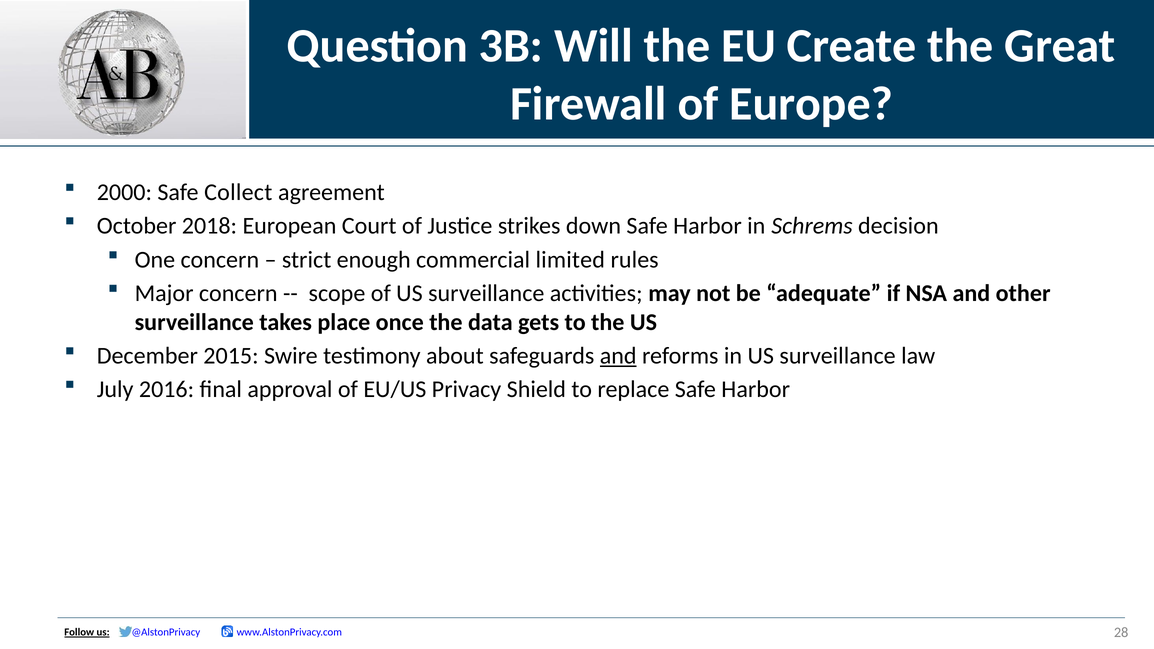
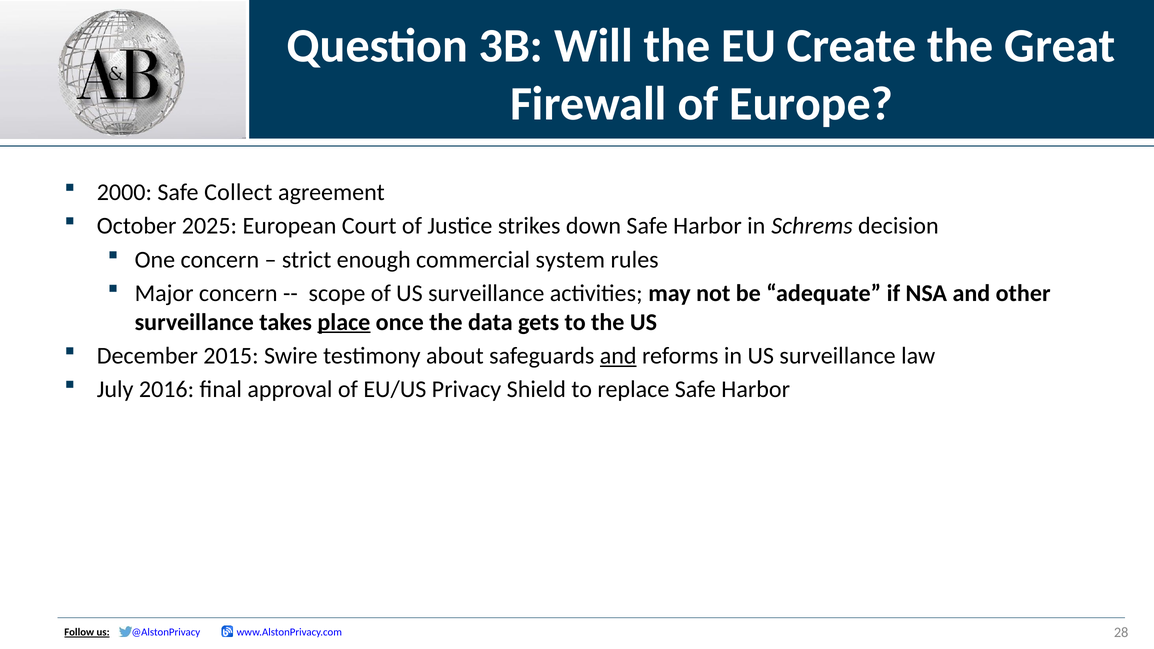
2018: 2018 -> 2025 (209, 226)
limited: limited -> system (570, 260)
place underline: none -> present (344, 322)
